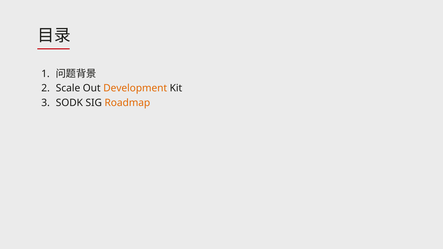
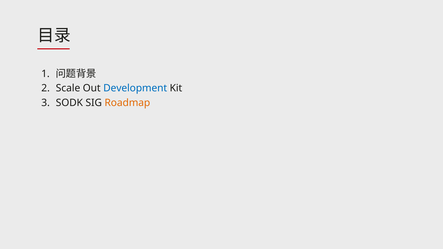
Development colour: orange -> blue (135, 88)
